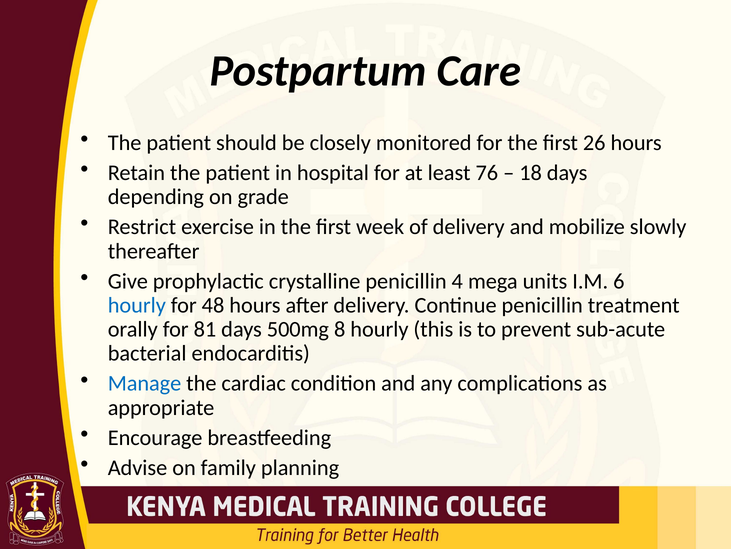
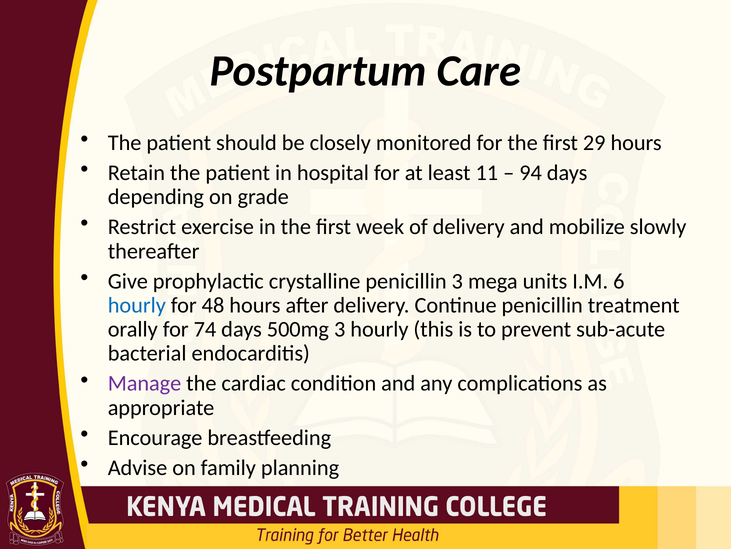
26: 26 -> 29 (594, 143)
76: 76 -> 11 (487, 173)
18: 18 -> 94 (531, 173)
penicillin 4: 4 -> 3 (457, 281)
81: 81 -> 74 (205, 329)
500mg 8: 8 -> 3 (340, 329)
Manage colour: blue -> purple (145, 383)
